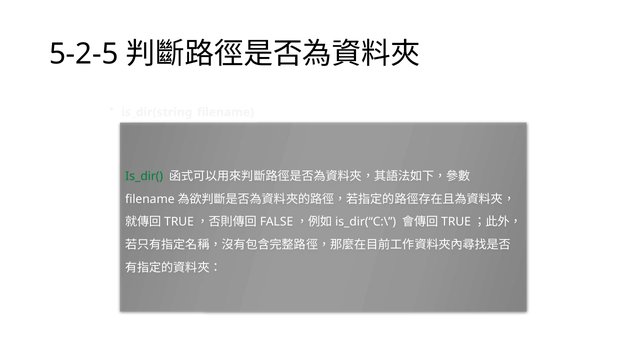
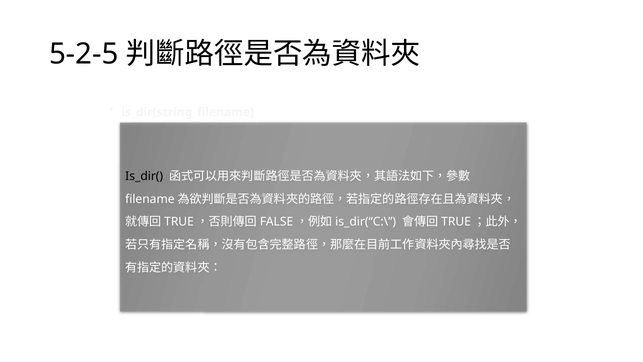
Is_dir( colour: green -> black (144, 176)
